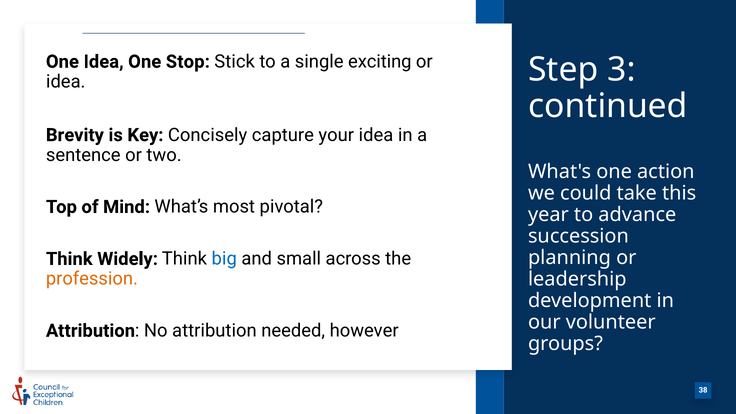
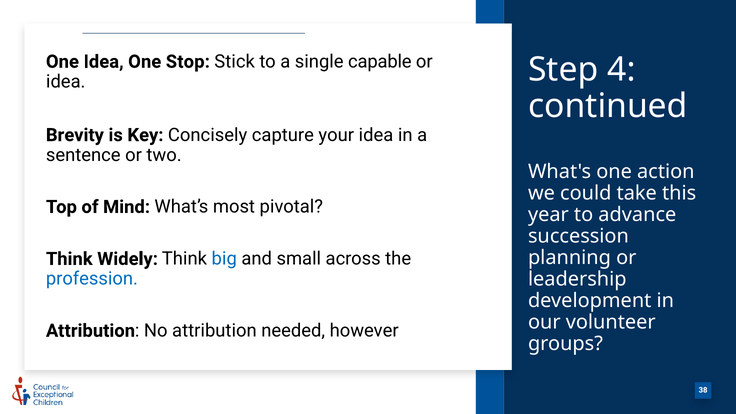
exciting: exciting -> capable (380, 62)
3: 3 -> 4 (621, 70)
profession colour: orange -> blue (92, 279)
